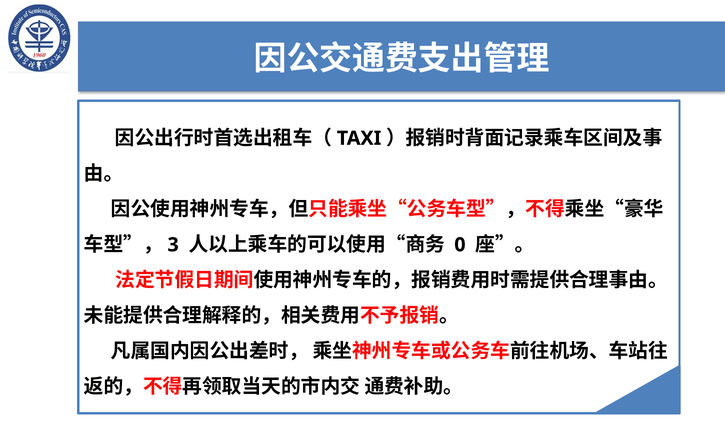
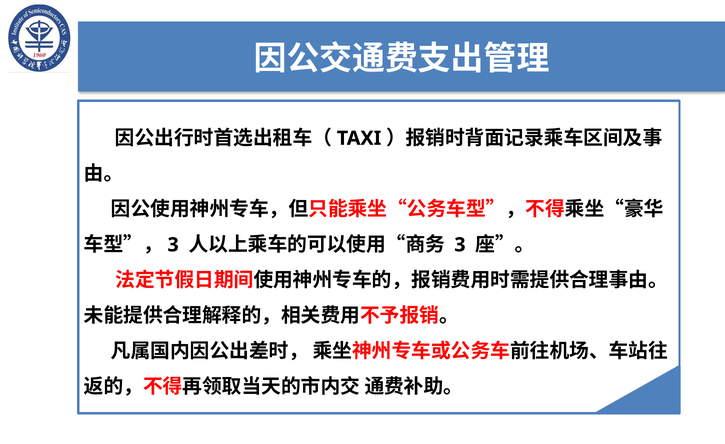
0: 0 -> 3 (460, 245)
